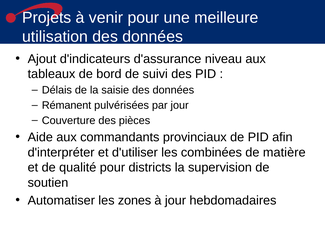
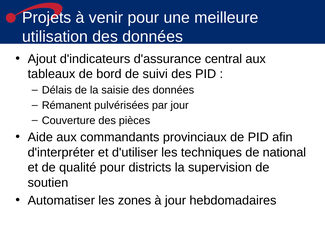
niveau: niveau -> central (223, 59)
combinées: combinées -> techniques (211, 152)
matière: matière -> national (284, 152)
